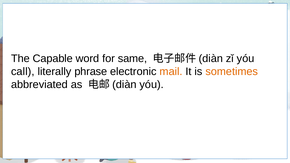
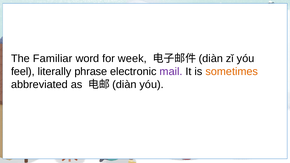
Capable: Capable -> Familiar (53, 59)
same: same -> week (132, 59)
call: call -> feel (23, 72)
mail colour: orange -> purple (171, 72)
